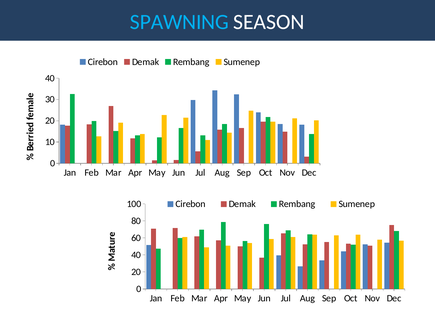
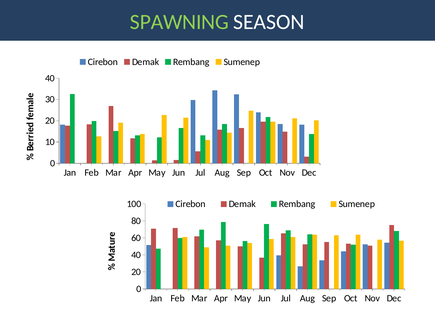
SPAWNING colour: light blue -> light green (179, 22)
